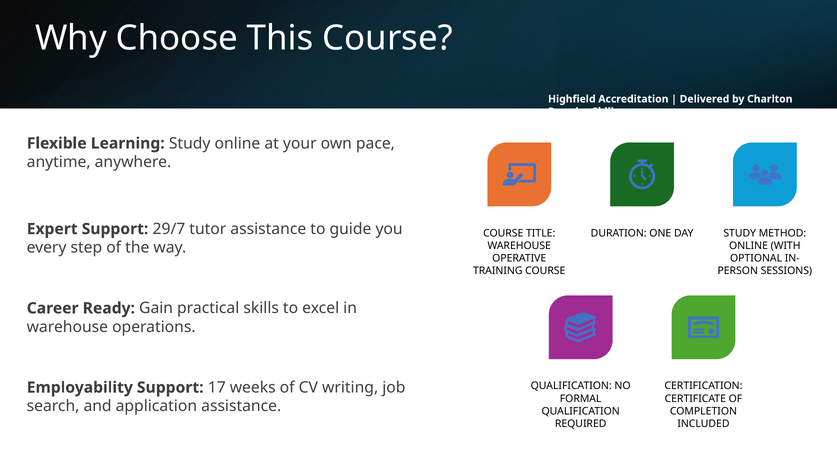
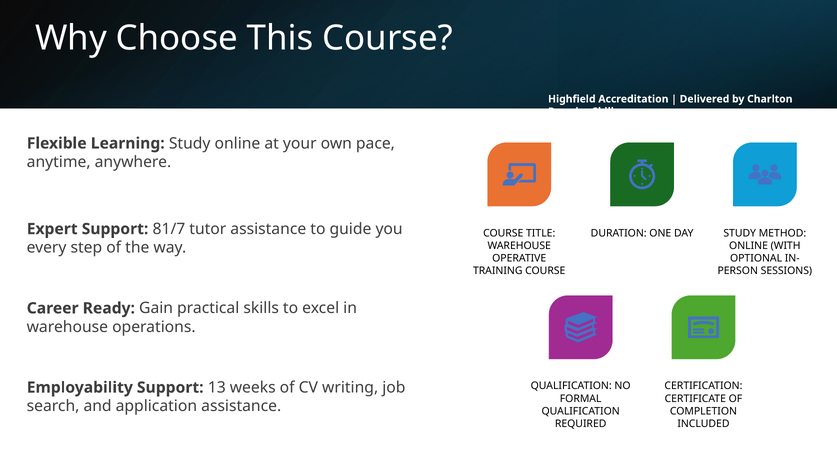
29/7: 29/7 -> 81/7 (169, 229)
17: 17 -> 13 (217, 387)
